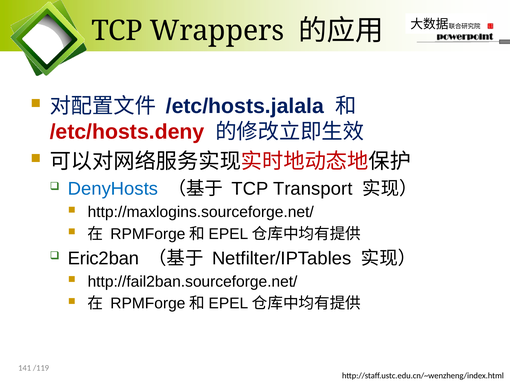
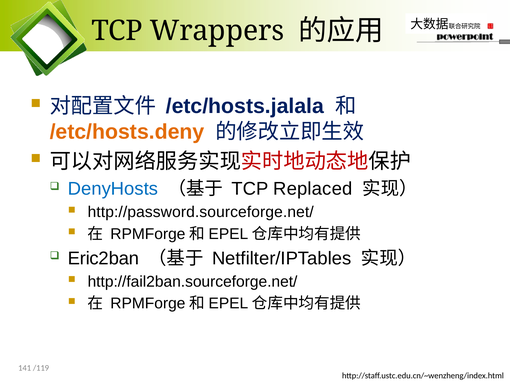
/etc/hosts.deny colour: red -> orange (127, 132)
Transport: Transport -> Replaced (313, 189)
http://maxlogins.sourceforge.net/: http://maxlogins.sourceforge.net/ -> http://password.sourceforge.net/ (201, 212)
